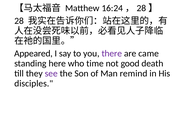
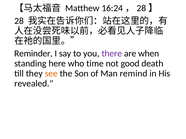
Appeared: Appeared -> Reminder (33, 54)
came: came -> when (149, 54)
see colour: purple -> orange (51, 74)
disciples: disciples -> revealed (34, 84)
